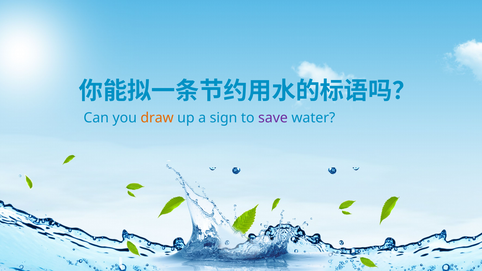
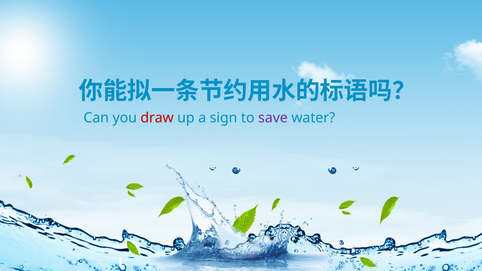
draw colour: orange -> red (157, 118)
